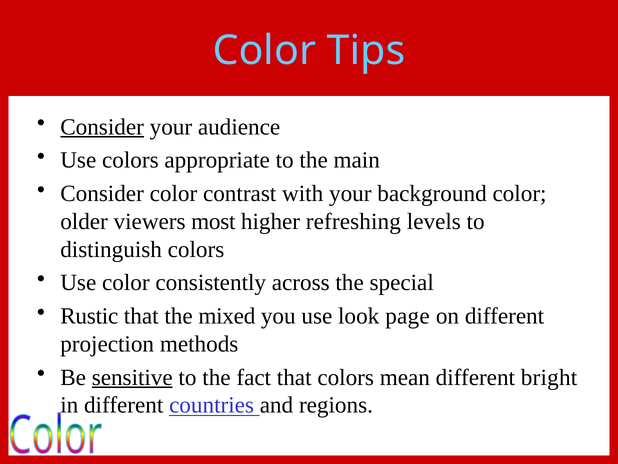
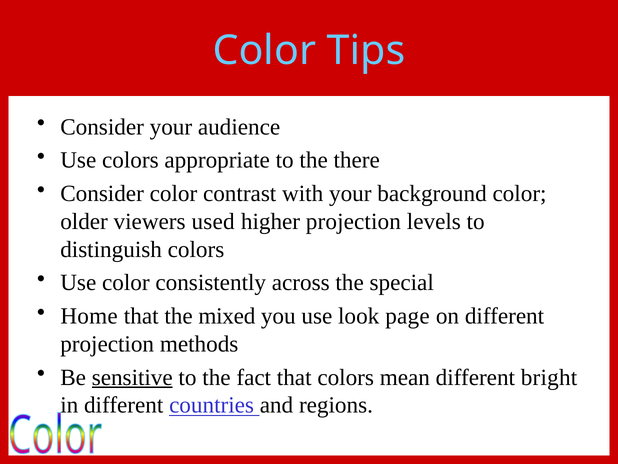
Consider underline: present -> none (102, 127)
main: main -> there (357, 160)
most: most -> used (213, 221)
higher refreshing: refreshing -> projection (353, 221)
Rustic: Rustic -> Home (89, 316)
